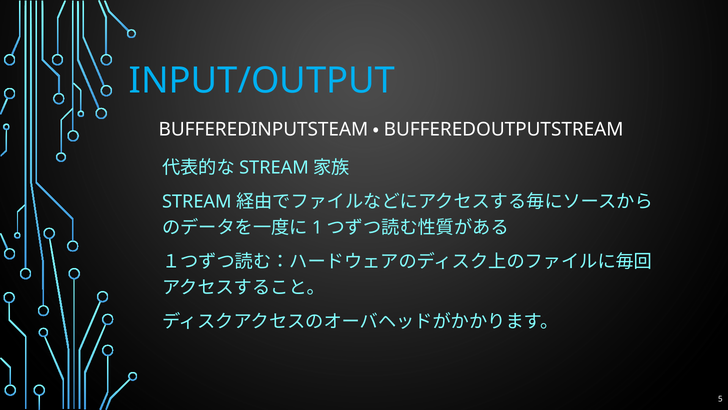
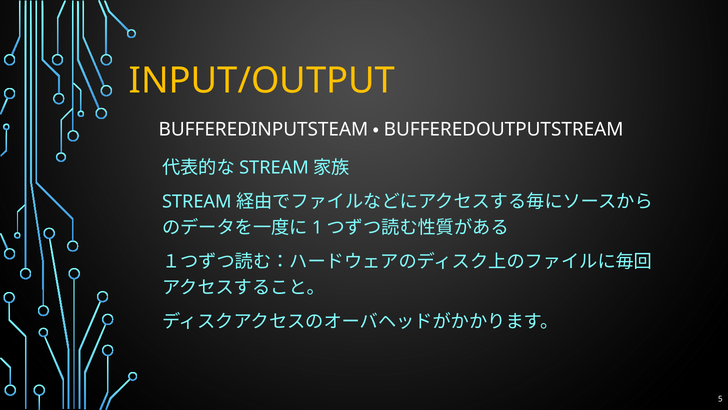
INPUT/OUTPUT colour: light blue -> yellow (262, 80)
